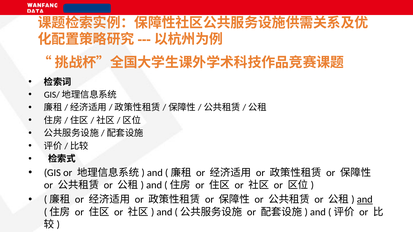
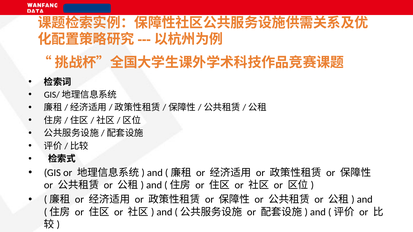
and underline: present -> none (365, 200)
